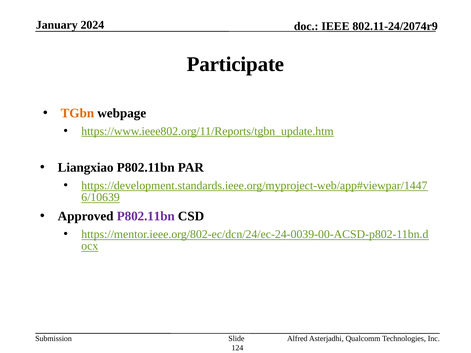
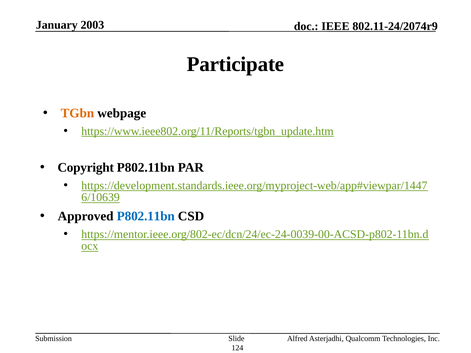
2024: 2024 -> 2003 (92, 25)
Liangxiao: Liangxiao -> Copyright (86, 168)
P802.11bn colour: purple -> blue (146, 216)
